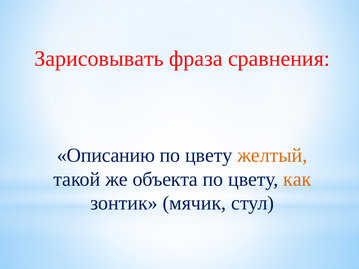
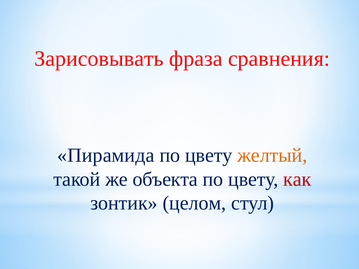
Описанию: Описанию -> Пирамида (106, 155)
как colour: orange -> red (297, 179)
мячик: мячик -> целом (194, 203)
